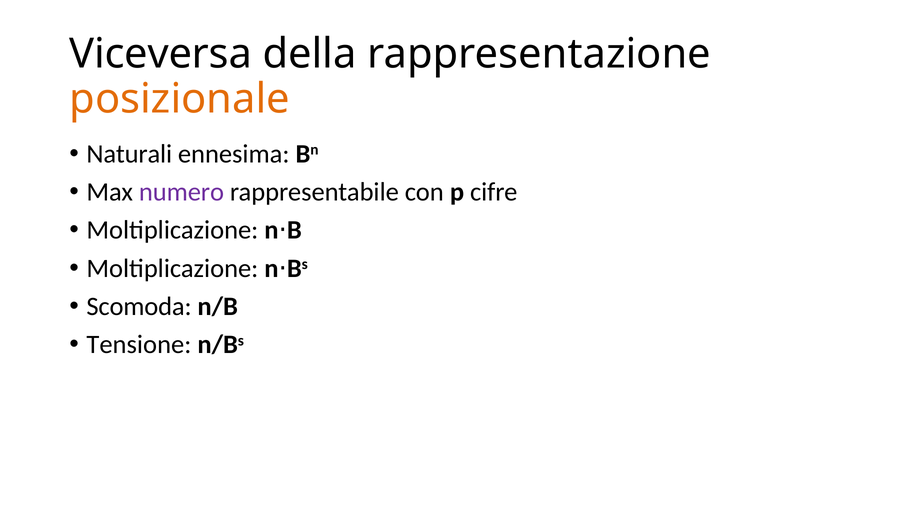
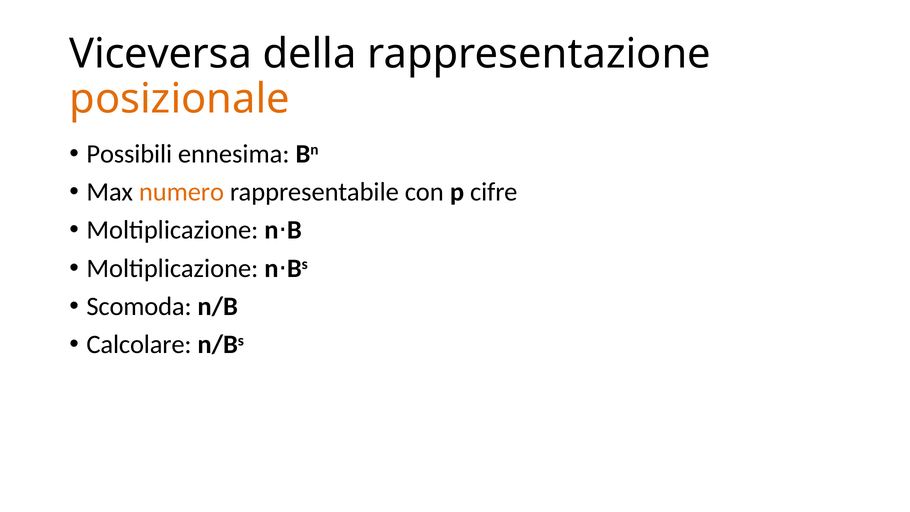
Naturali: Naturali -> Possibili (129, 154)
numero colour: purple -> orange (181, 192)
Tensione: Tensione -> Calcolare (139, 345)
